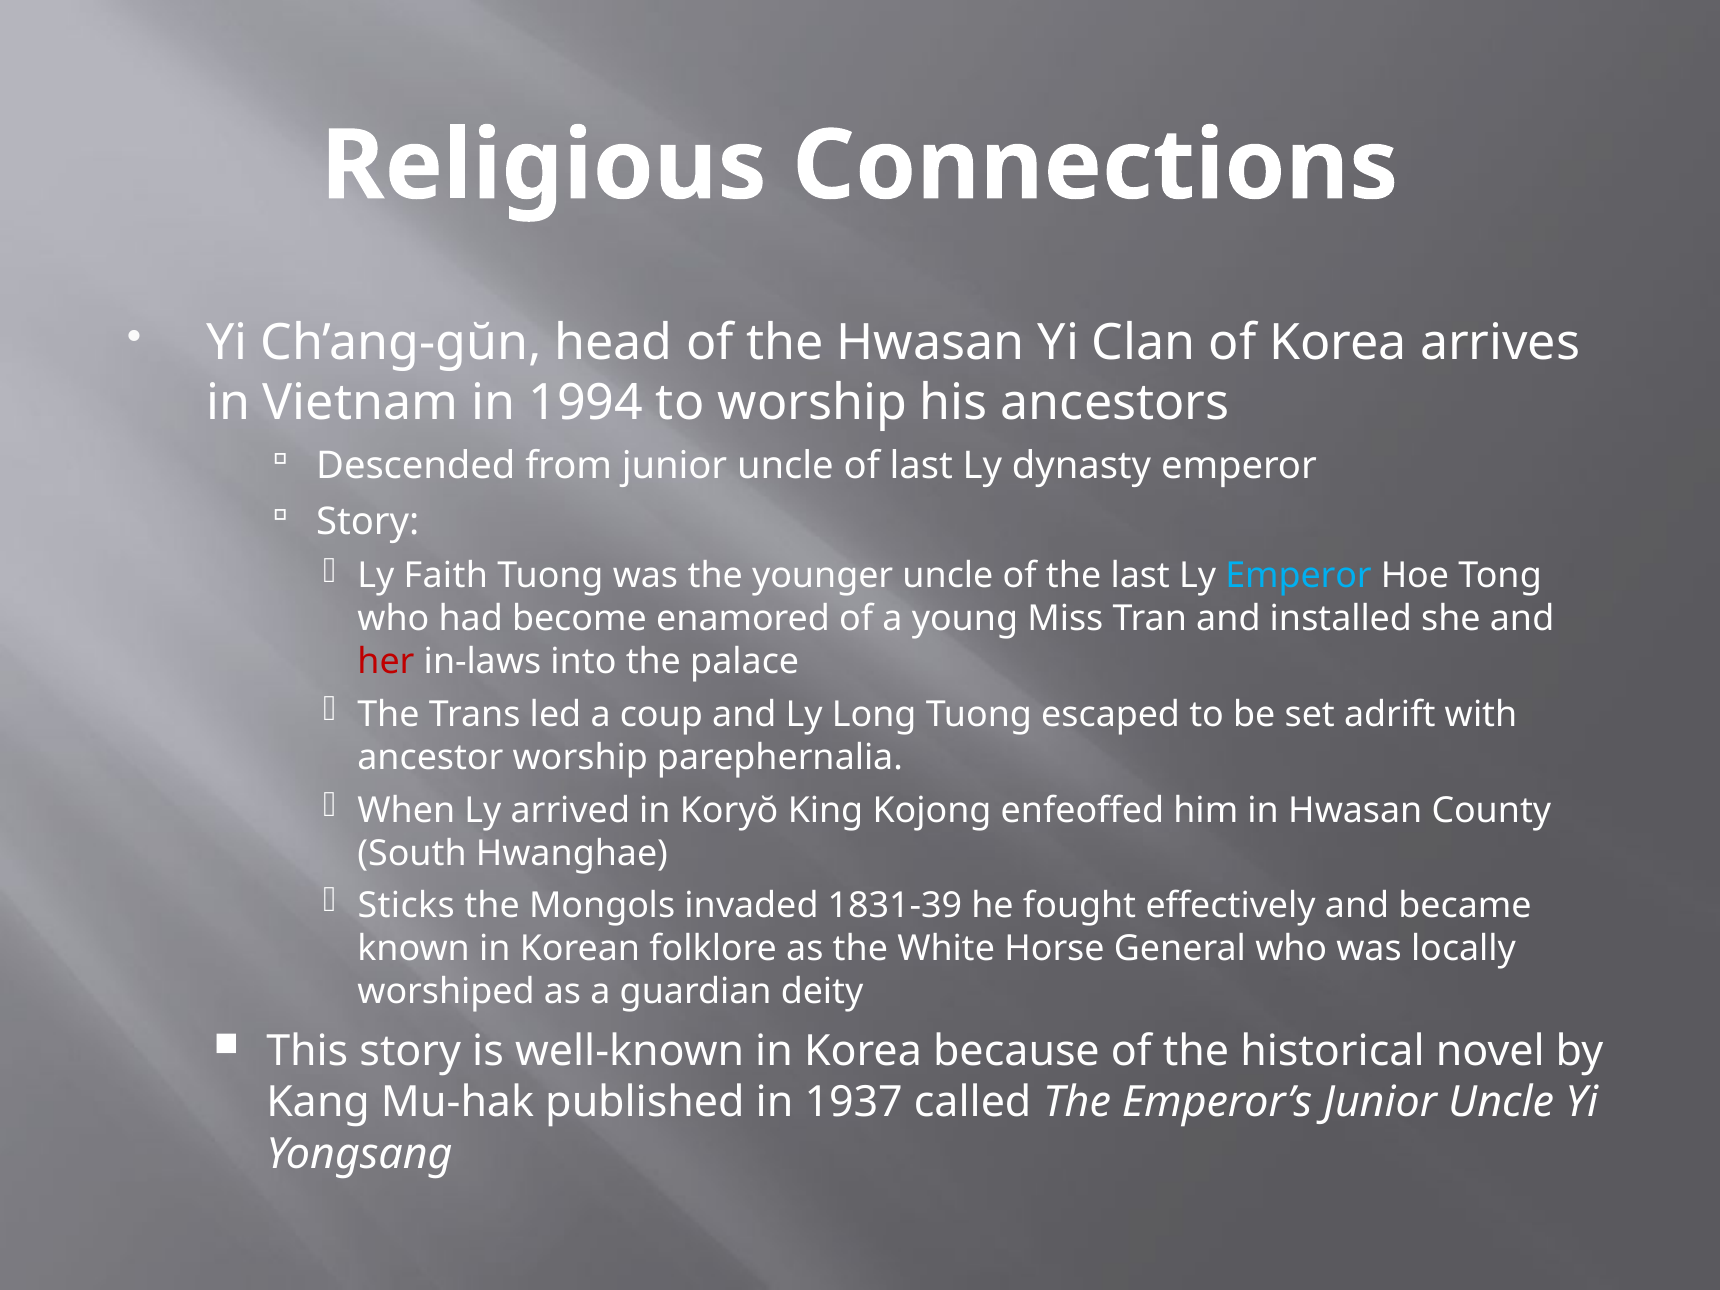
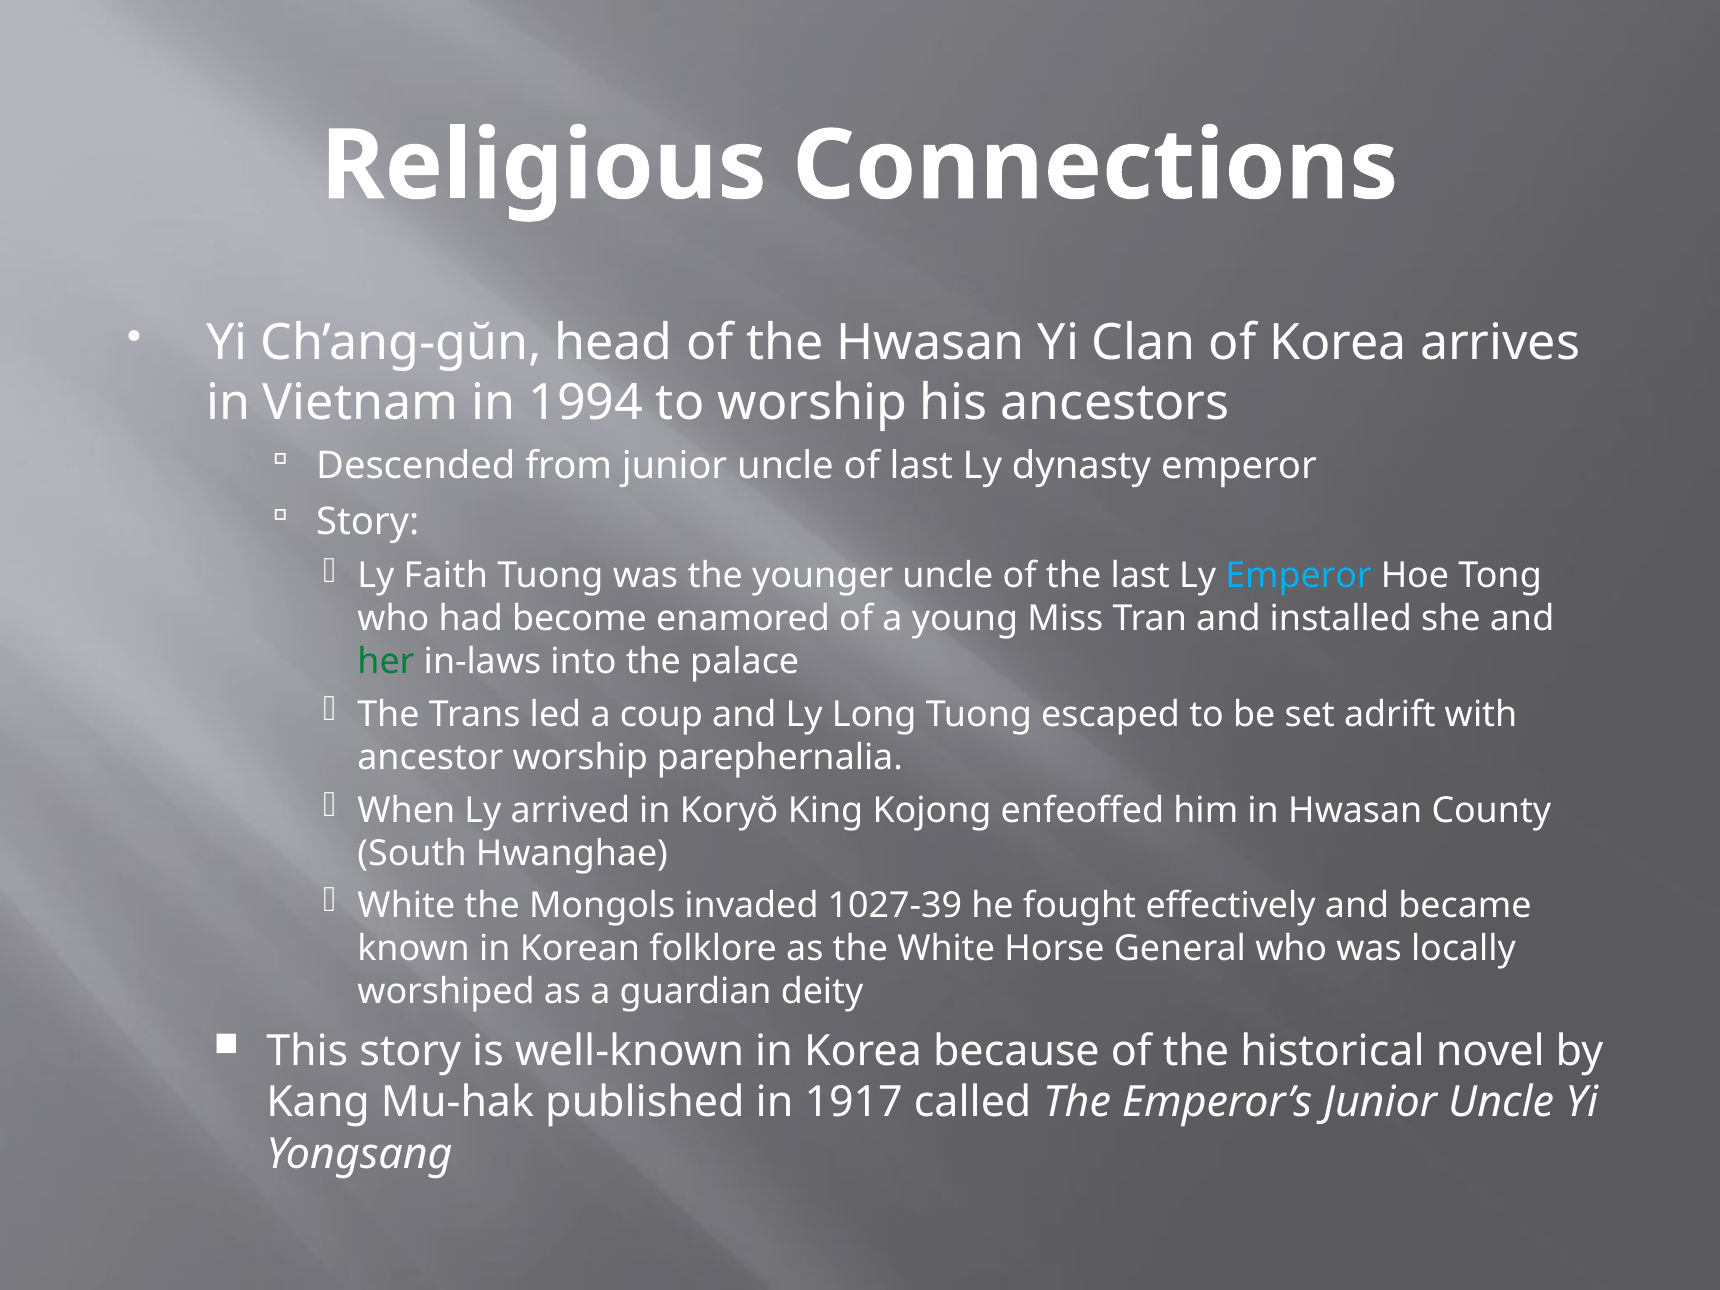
her colour: red -> green (386, 662)
Sticks: Sticks -> White (406, 906)
1831-39: 1831-39 -> 1027-39 (895, 906)
1937: 1937 -> 1917 (854, 1103)
